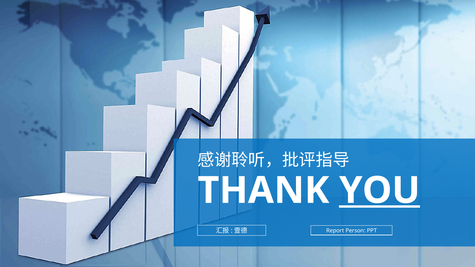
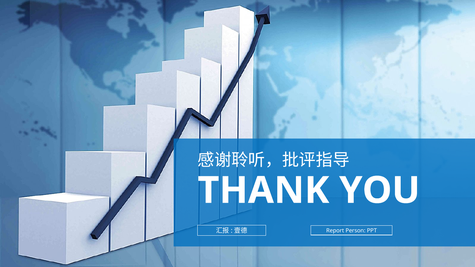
YOU underline: present -> none (380, 191)
